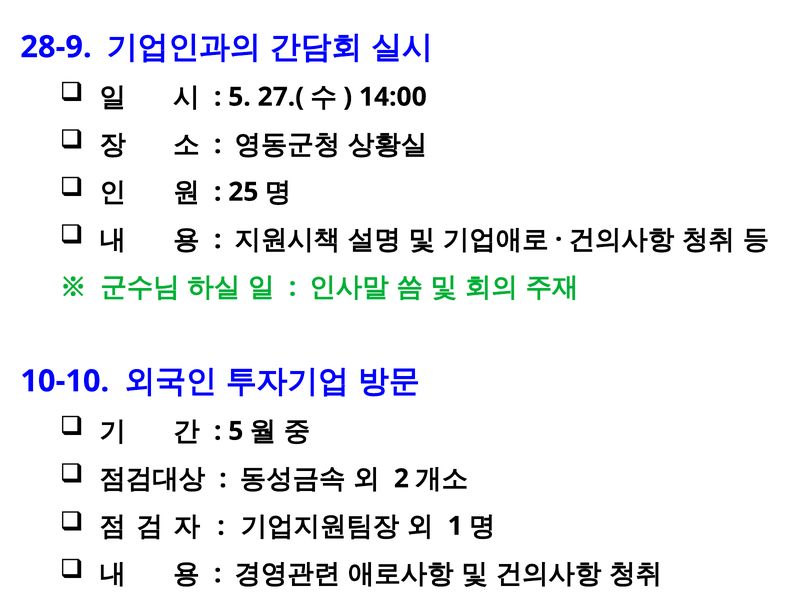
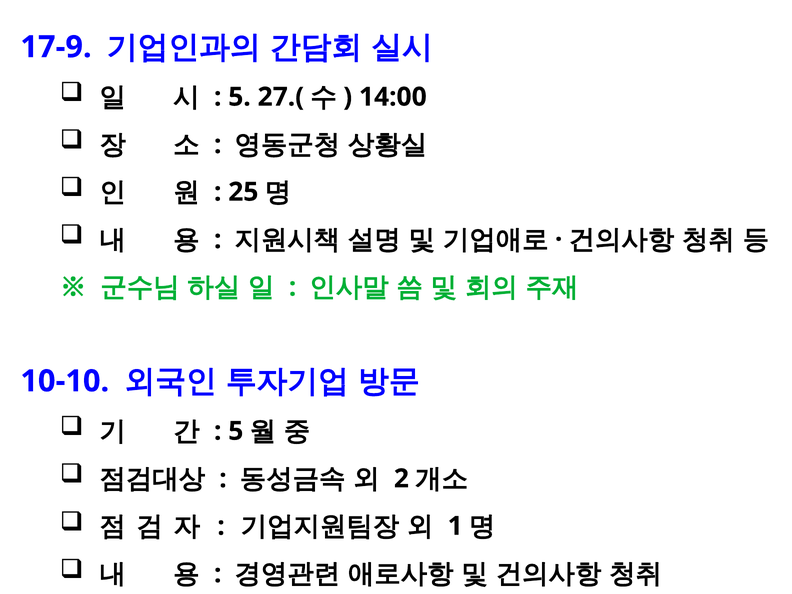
28-9: 28-9 -> 17-9 (56, 47)
